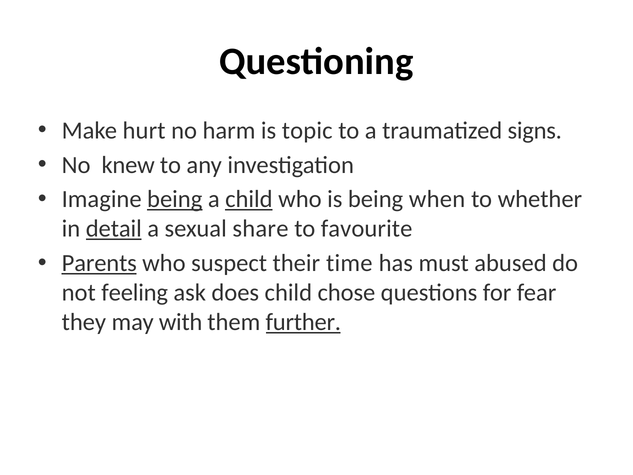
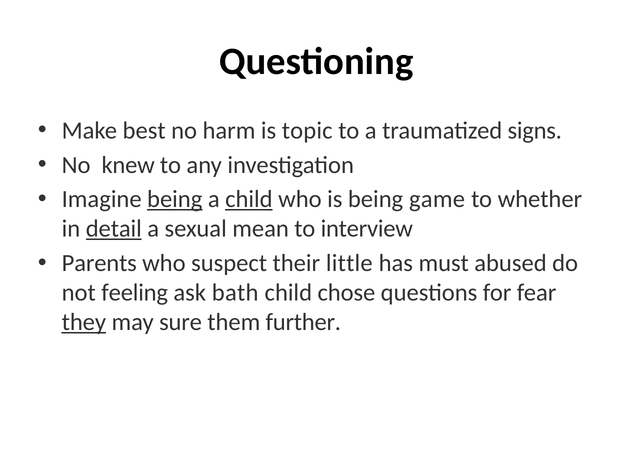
hurt: hurt -> best (144, 130)
when: when -> game (437, 199)
share: share -> mean (261, 229)
favourite: favourite -> interview (367, 229)
Parents underline: present -> none (99, 263)
time: time -> little (349, 263)
does: does -> bath (235, 293)
they underline: none -> present (84, 322)
with: with -> sure (181, 322)
further underline: present -> none (303, 322)
